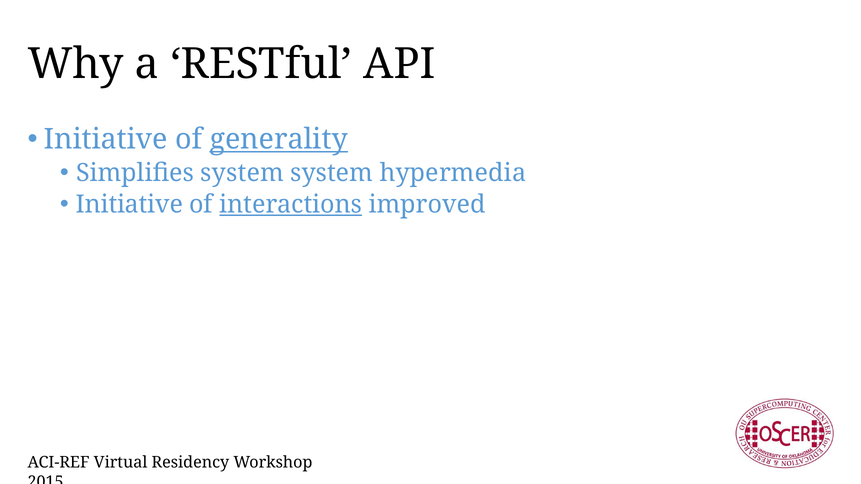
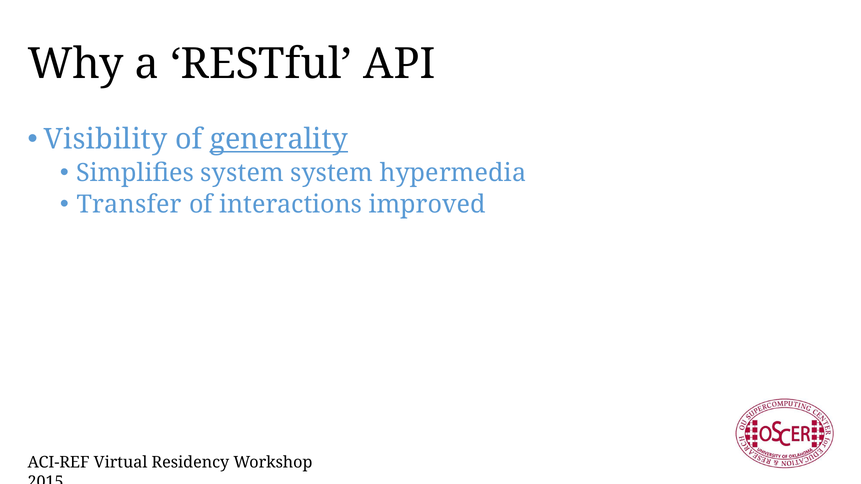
Initiative: Initiative -> Visibility (106, 140)
Initiative: Initiative -> Transfer (129, 205)
interactions underline: present -> none (291, 205)
